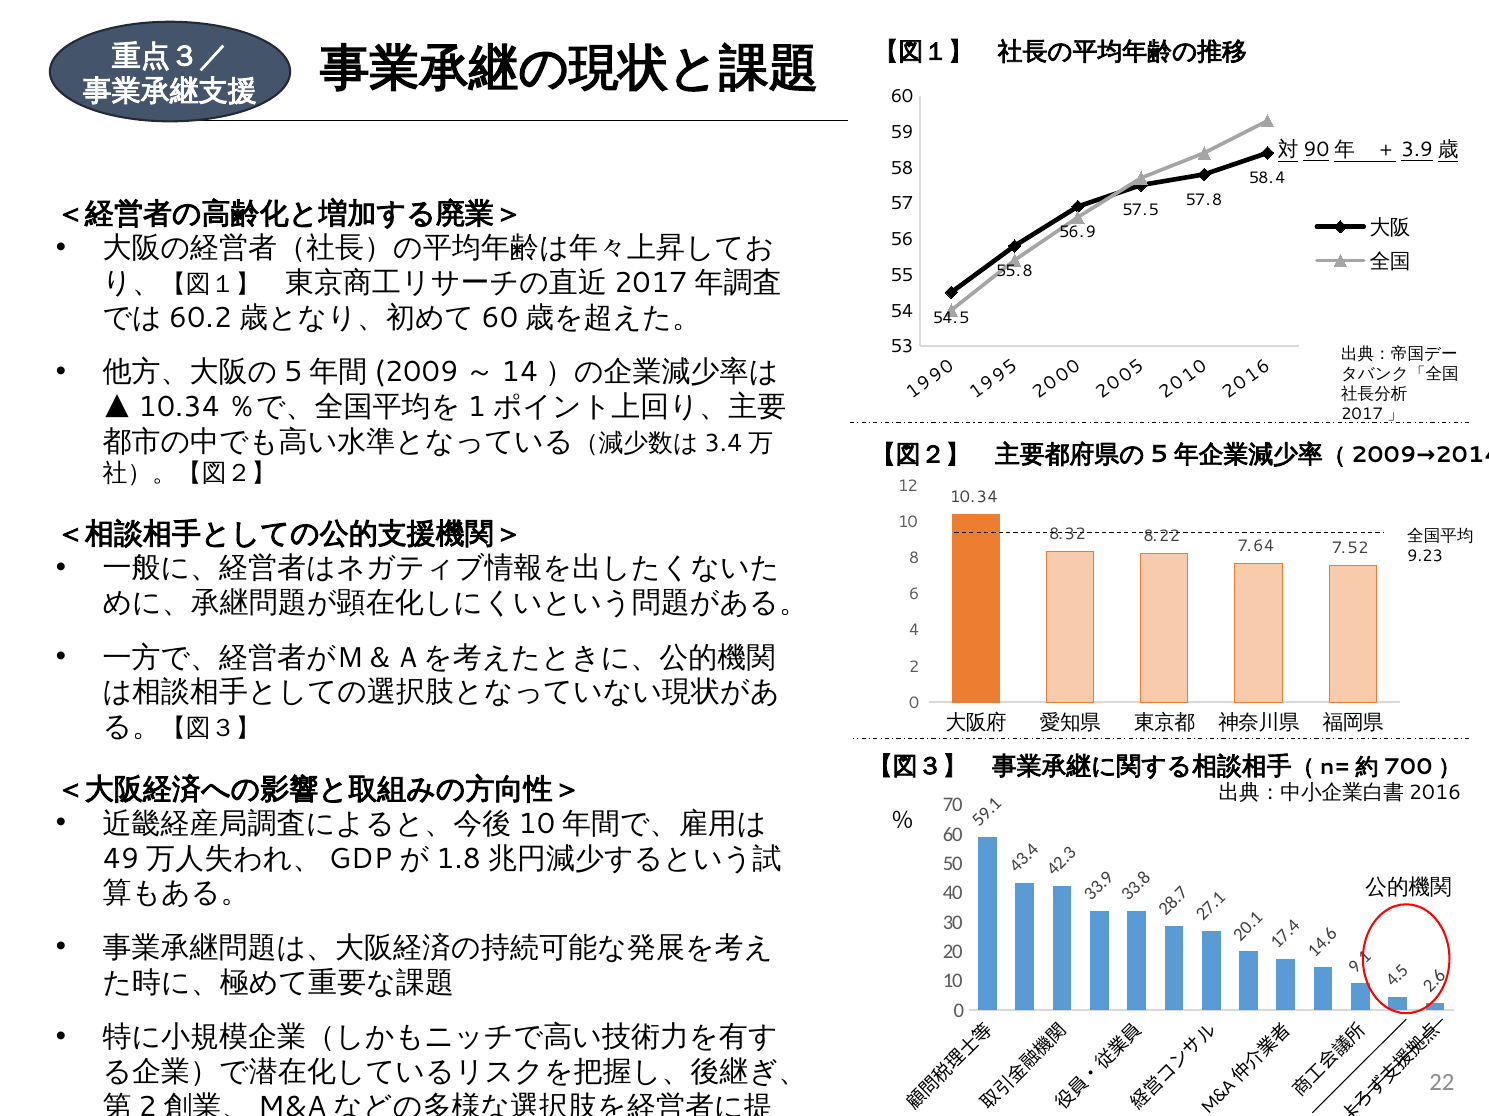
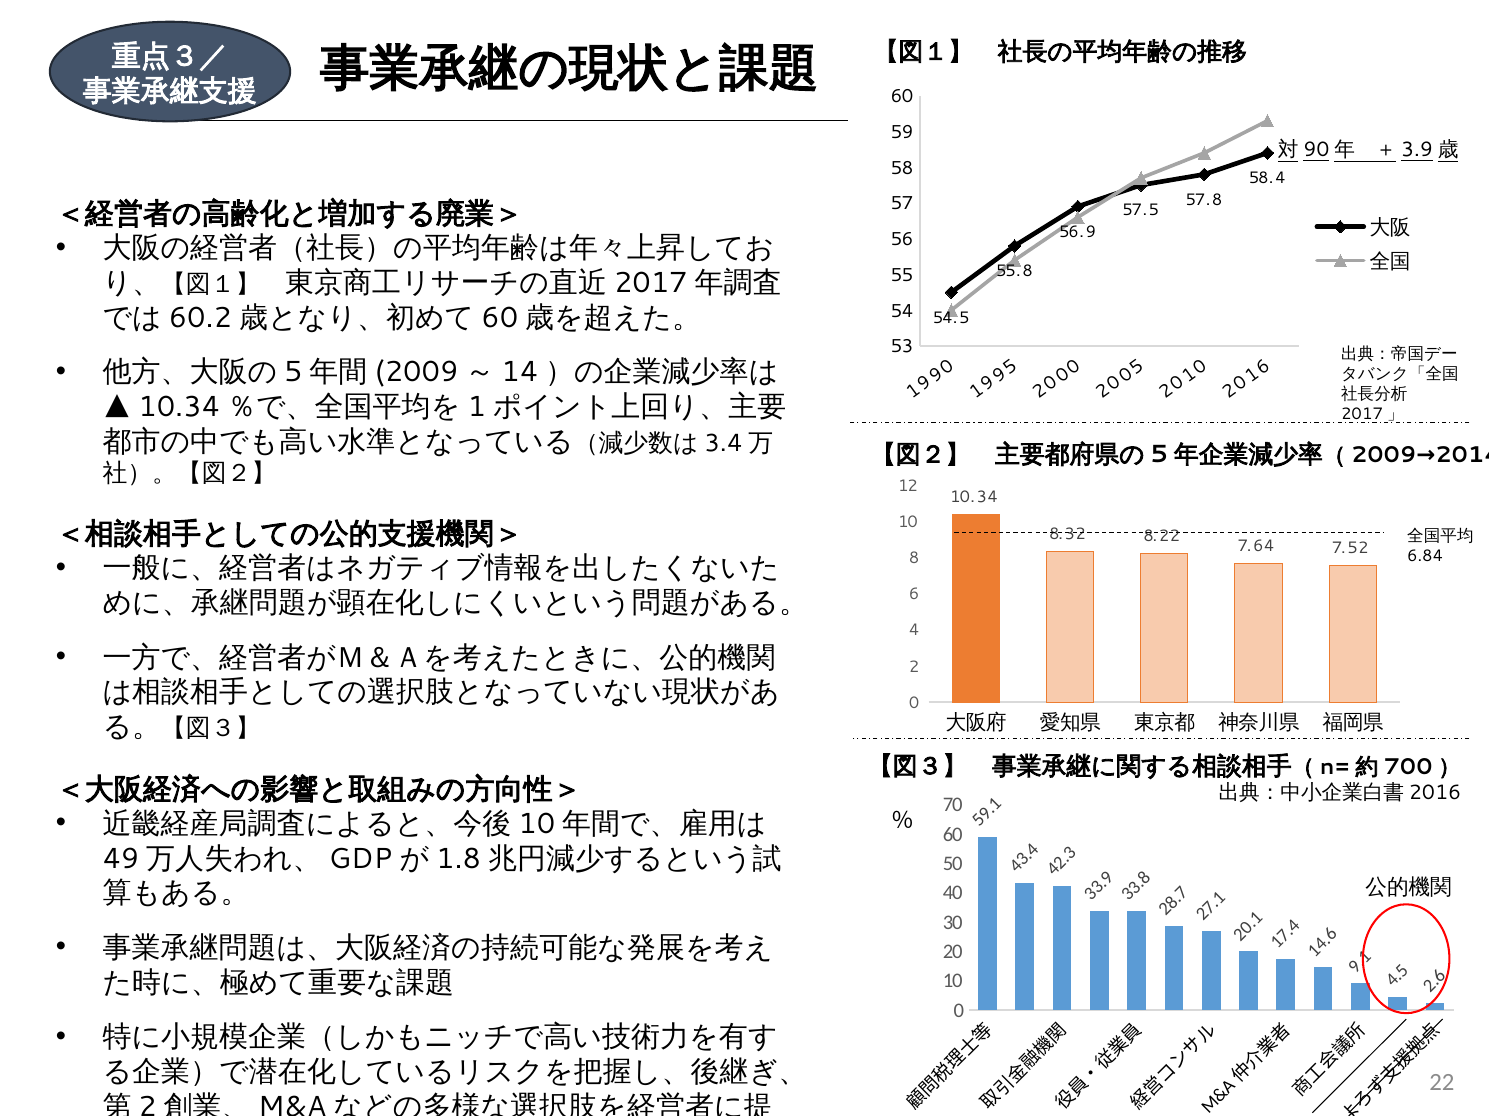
9.23: 9.23 -> 6.84 (1425, 557)
